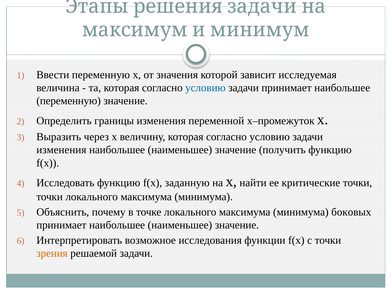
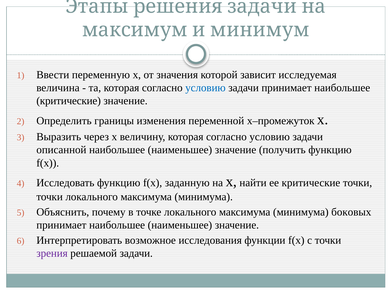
переменную: переменную -> критические (69, 101)
изменения: изменения -> описанной (61, 150)
зрения colour: orange -> purple (52, 253)
